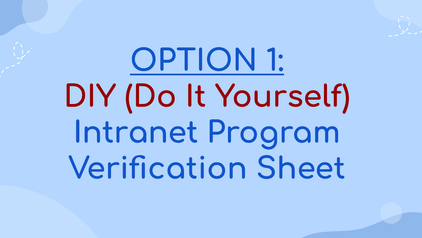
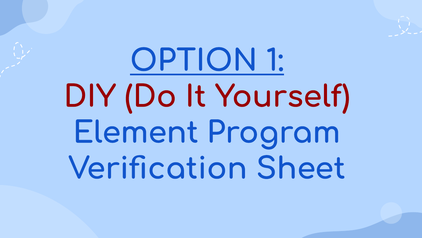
Intranet: Intranet -> Element (136, 133)
